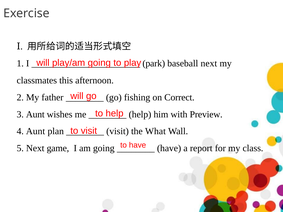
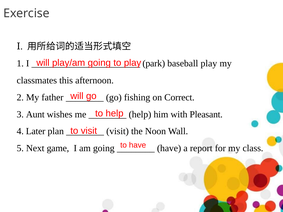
baseball next: next -> play (209, 64)
Preview: Preview -> Pleasant (206, 114)
4 Aunt: Aunt -> Later (36, 131)
What: What -> Noon (155, 131)
